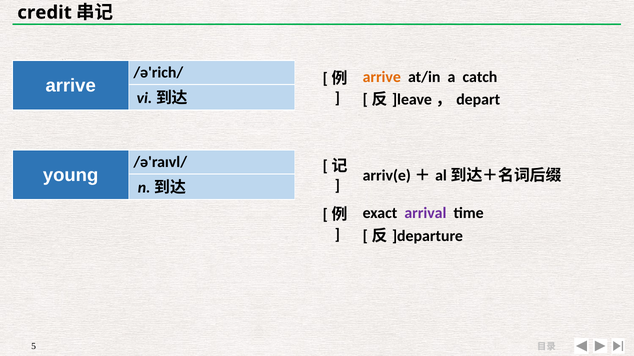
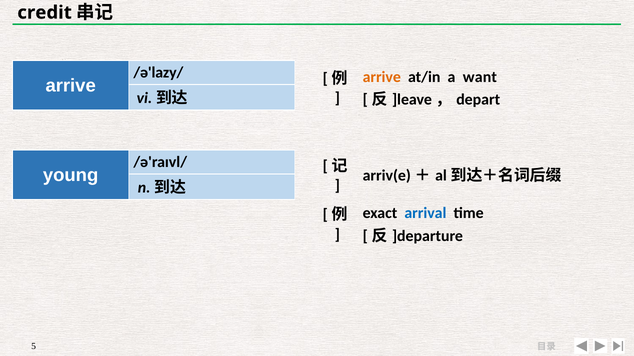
/ə'rich/: /ə'rich/ -> /ə'lazy/ (158, 73)
catch: catch -> want (480, 77)
arrival colour: purple -> blue (425, 213)
